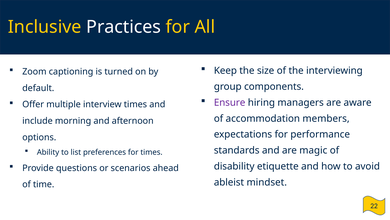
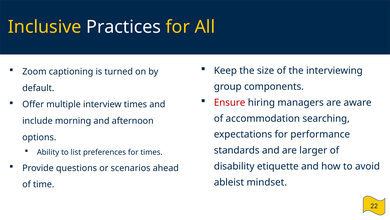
Ensure colour: purple -> red (230, 102)
members: members -> searching (326, 118)
magic: magic -> larger (313, 150)
